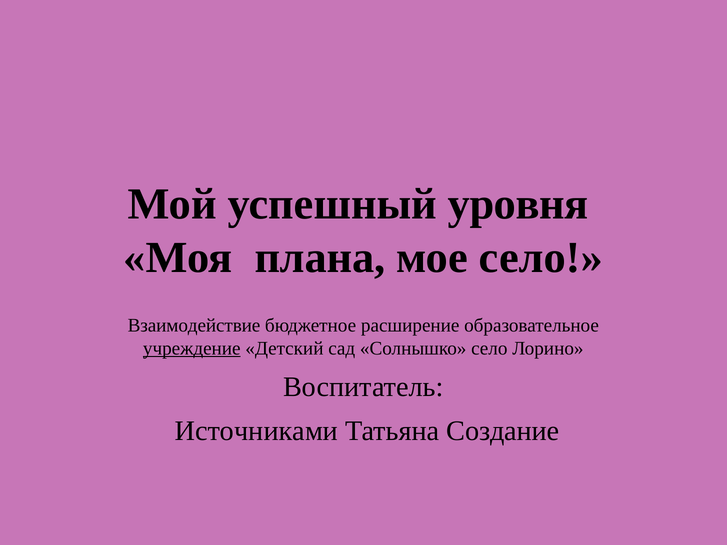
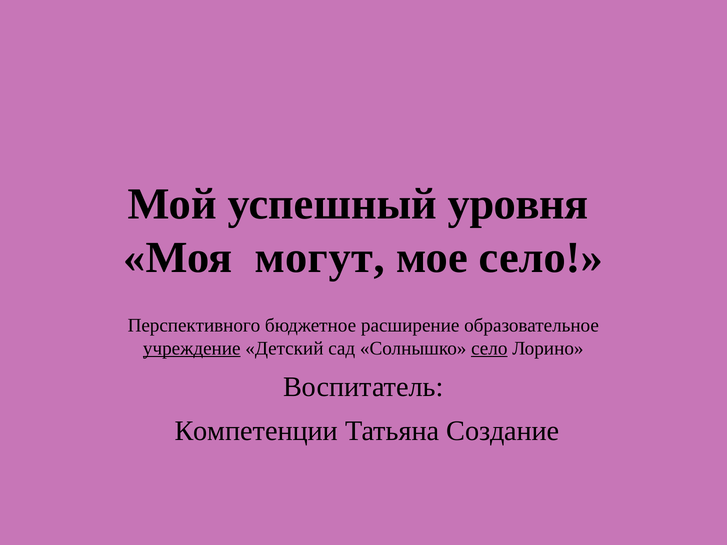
плана: плана -> могут (320, 258)
Взаимодействие: Взаимодействие -> Перспективного (194, 325)
село underline: none -> present (489, 348)
Источниками: Источниками -> Компетенции (256, 431)
